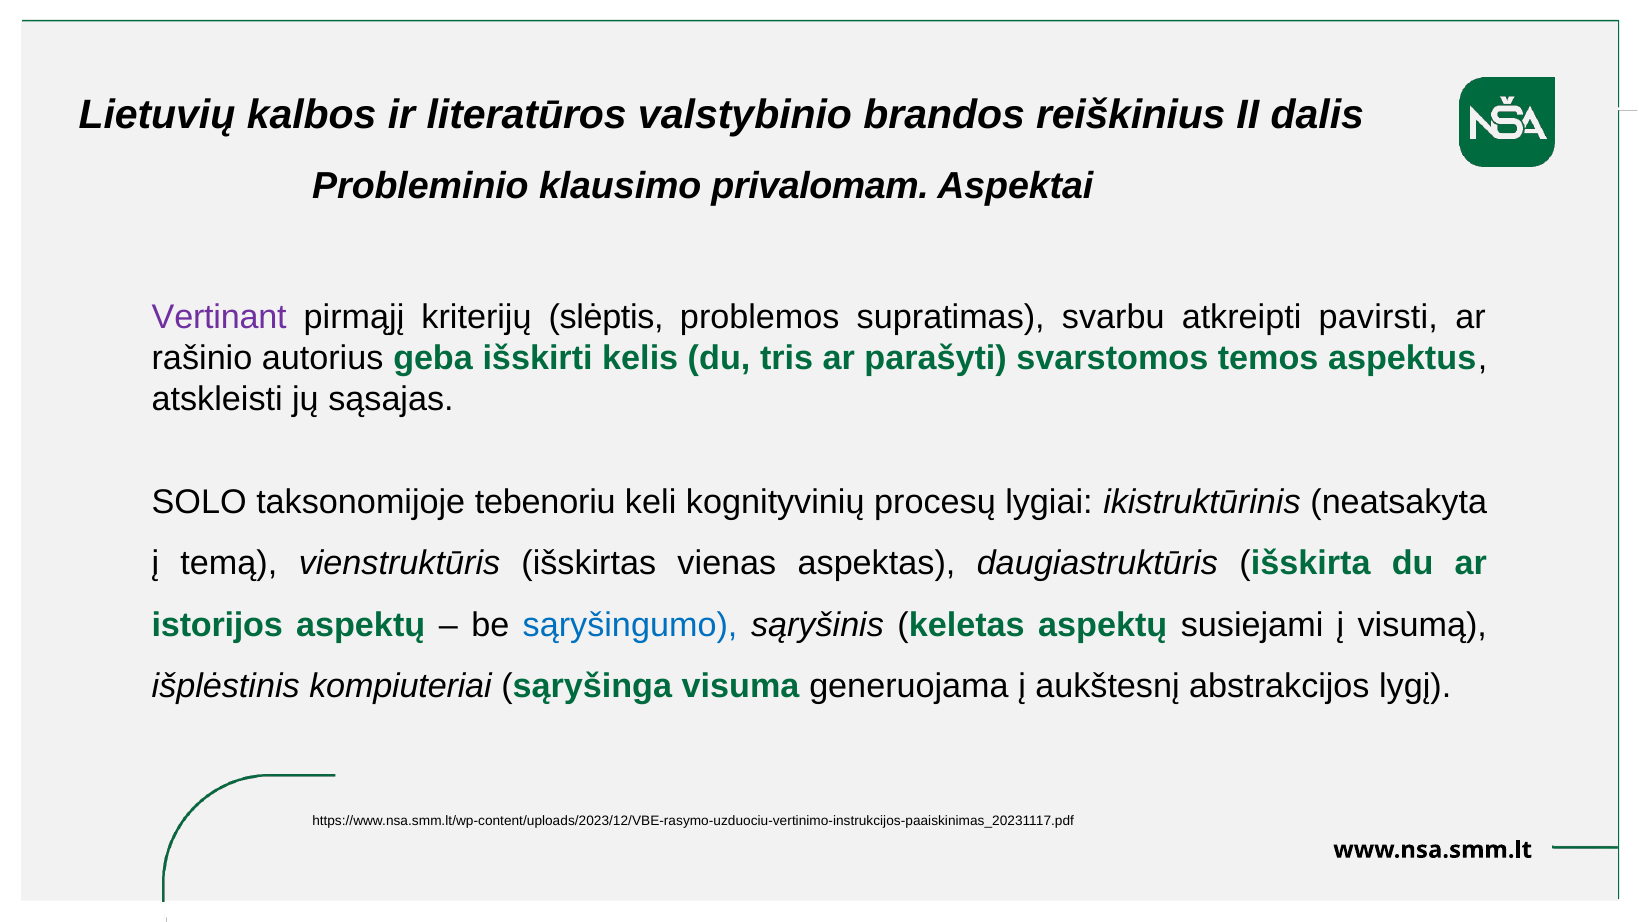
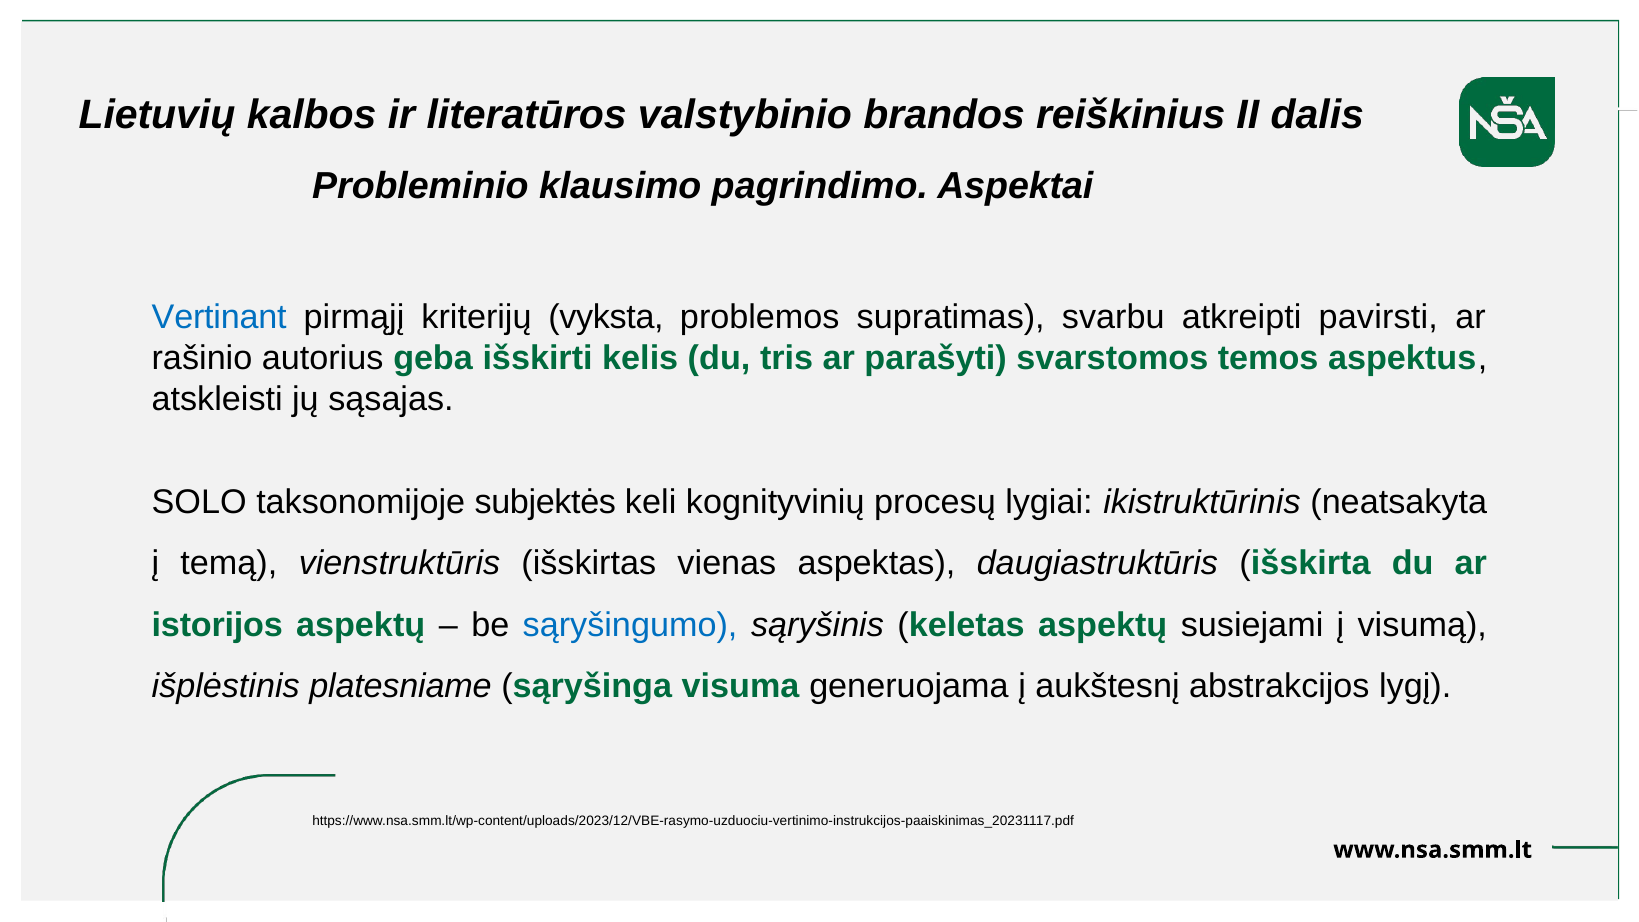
privalomam: privalomam -> pagrindimo (820, 186)
Vertinant colour: purple -> blue (219, 318)
slėptis: slėptis -> vyksta (606, 318)
tebenoriu: tebenoriu -> subjektės (545, 502)
kompiuteriai: kompiuteriai -> platesniame (400, 686)
